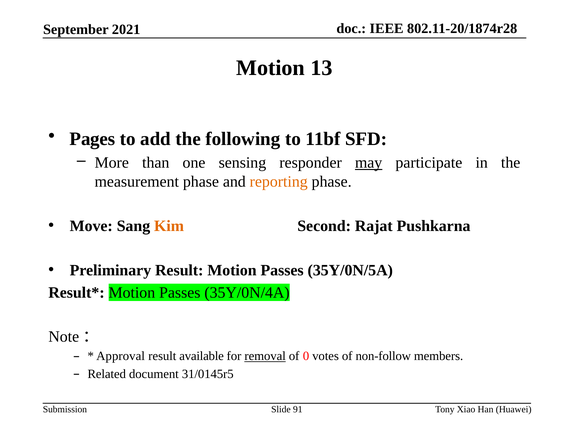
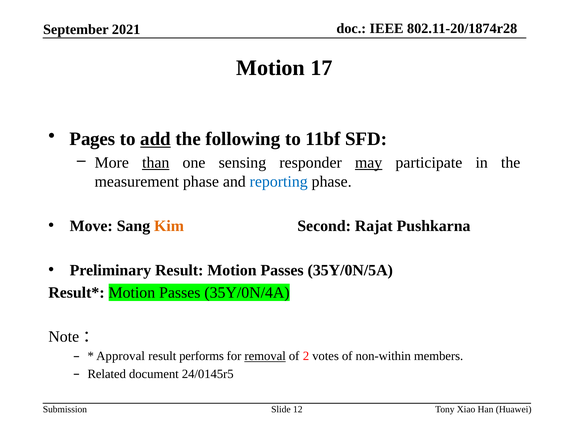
13: 13 -> 17 (322, 68)
add underline: none -> present (156, 139)
than underline: none -> present (156, 163)
reporting colour: orange -> blue (279, 182)
available: available -> performs (202, 356)
0: 0 -> 2 (306, 356)
non-follow: non-follow -> non-within (383, 356)
31/0145r5: 31/0145r5 -> 24/0145r5 (208, 374)
91: 91 -> 12 (298, 409)
